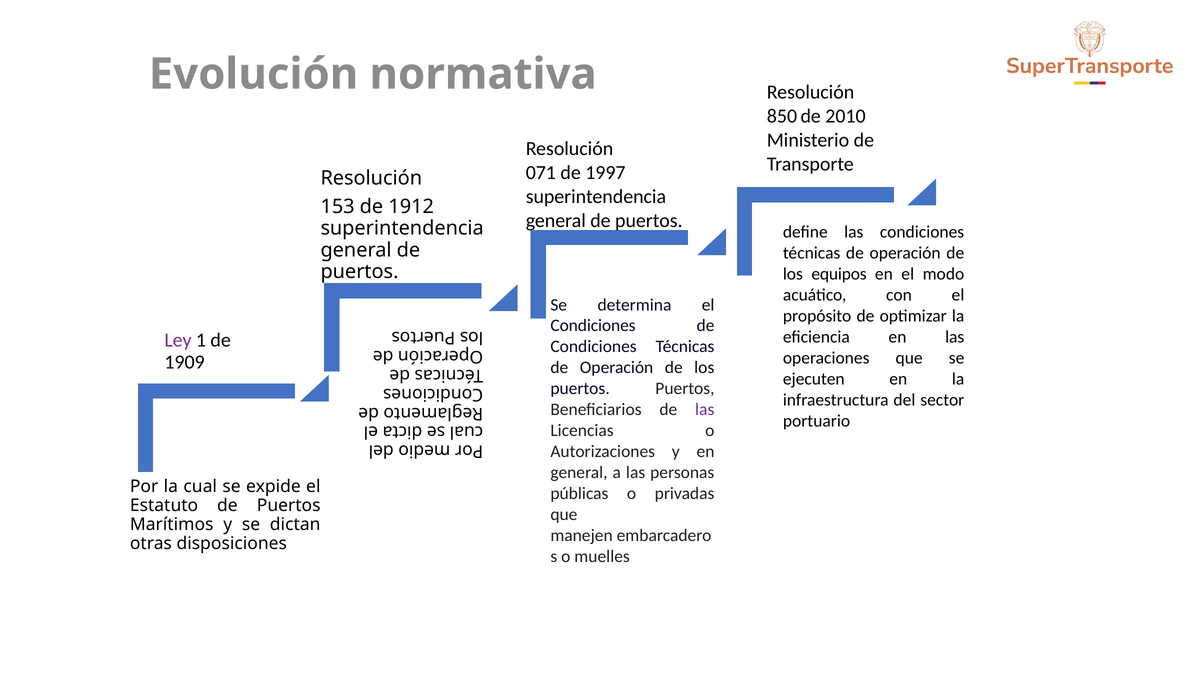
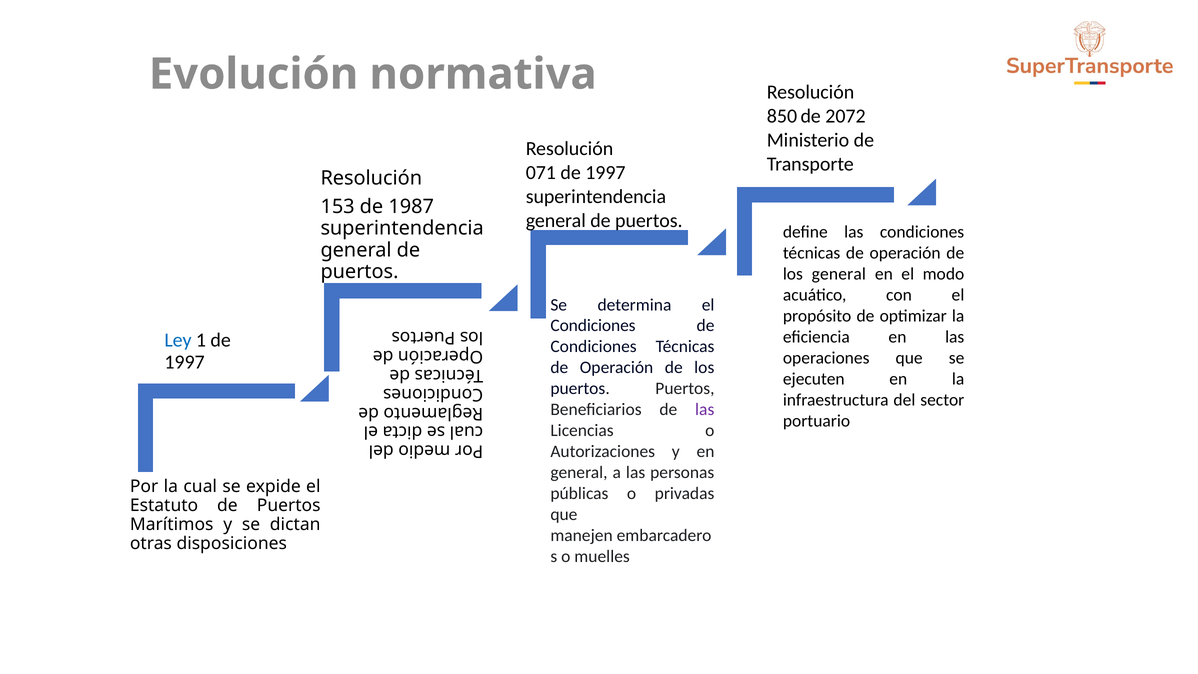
2010: 2010 -> 2072 (846, 116)
1912: 1912 -> 1987 (411, 207)
los equipos: equipos -> general (839, 274)
Ley colour: purple -> blue (178, 340)
1909: 1909 -> 1997 (185, 362)
